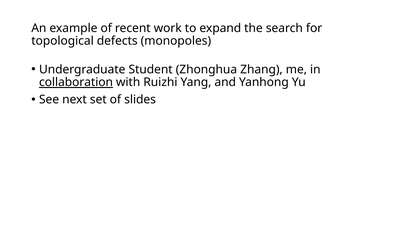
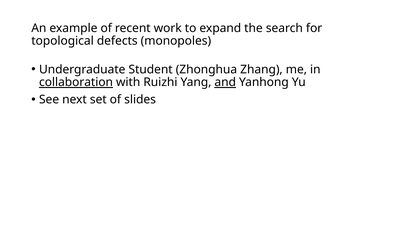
and underline: none -> present (225, 82)
